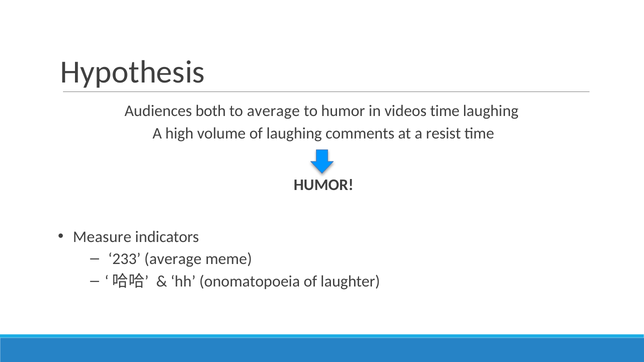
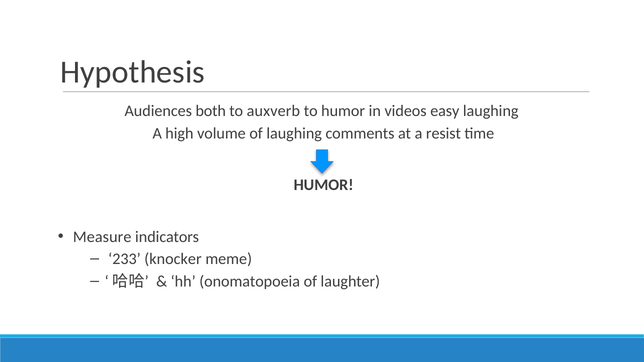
to average: average -> auxverb (273, 111)
videos time: time -> easy (445, 111)
233 average: average -> knocker (173, 259)
